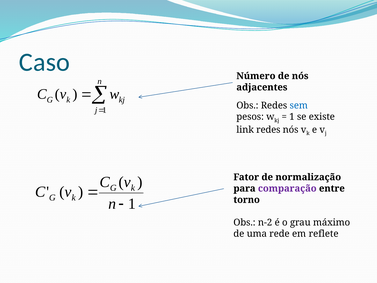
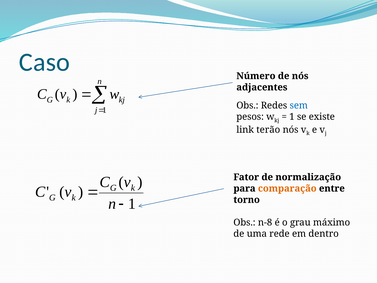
link redes: redes -> terão (268, 130)
comparação colour: purple -> orange (287, 188)
n-2: n-2 -> n-8 (265, 222)
reflete: reflete -> dentro (324, 234)
